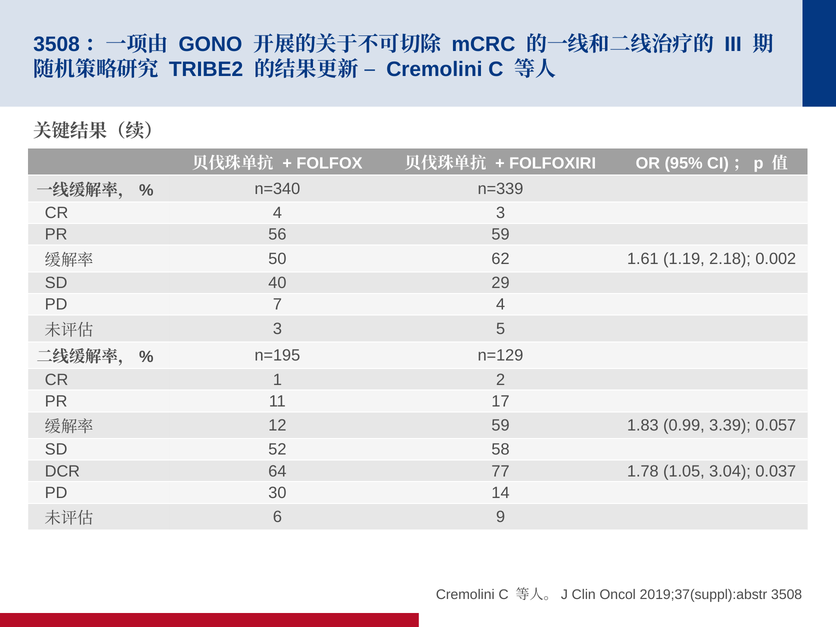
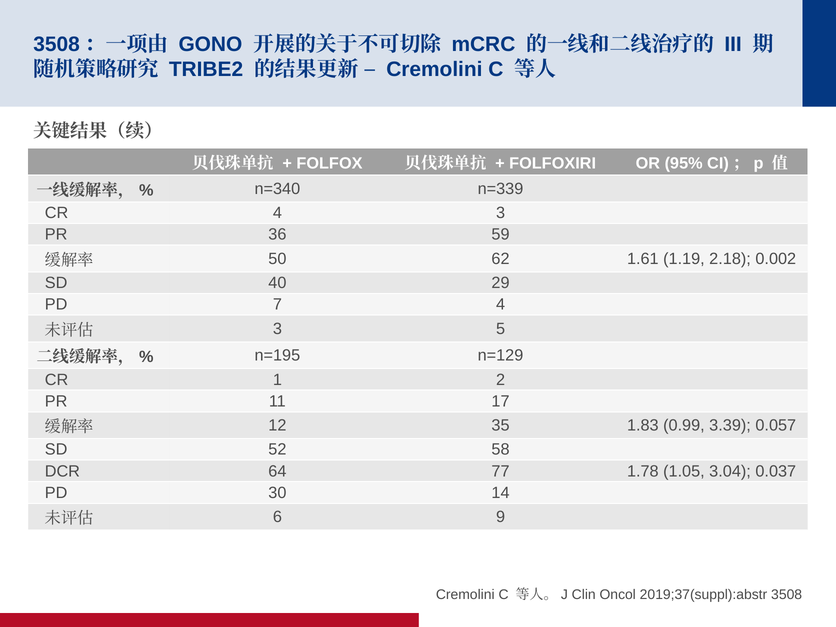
56: 56 -> 36 (277, 235)
12 59: 59 -> 35 (501, 425)
